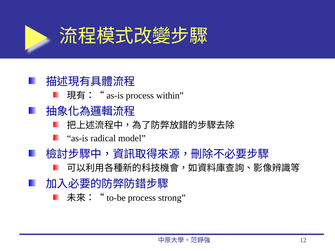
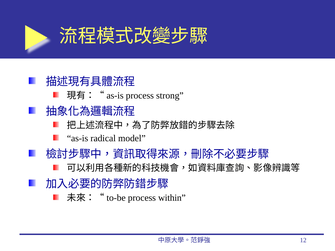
within: within -> strong (170, 96)
strong: strong -> within (172, 198)
